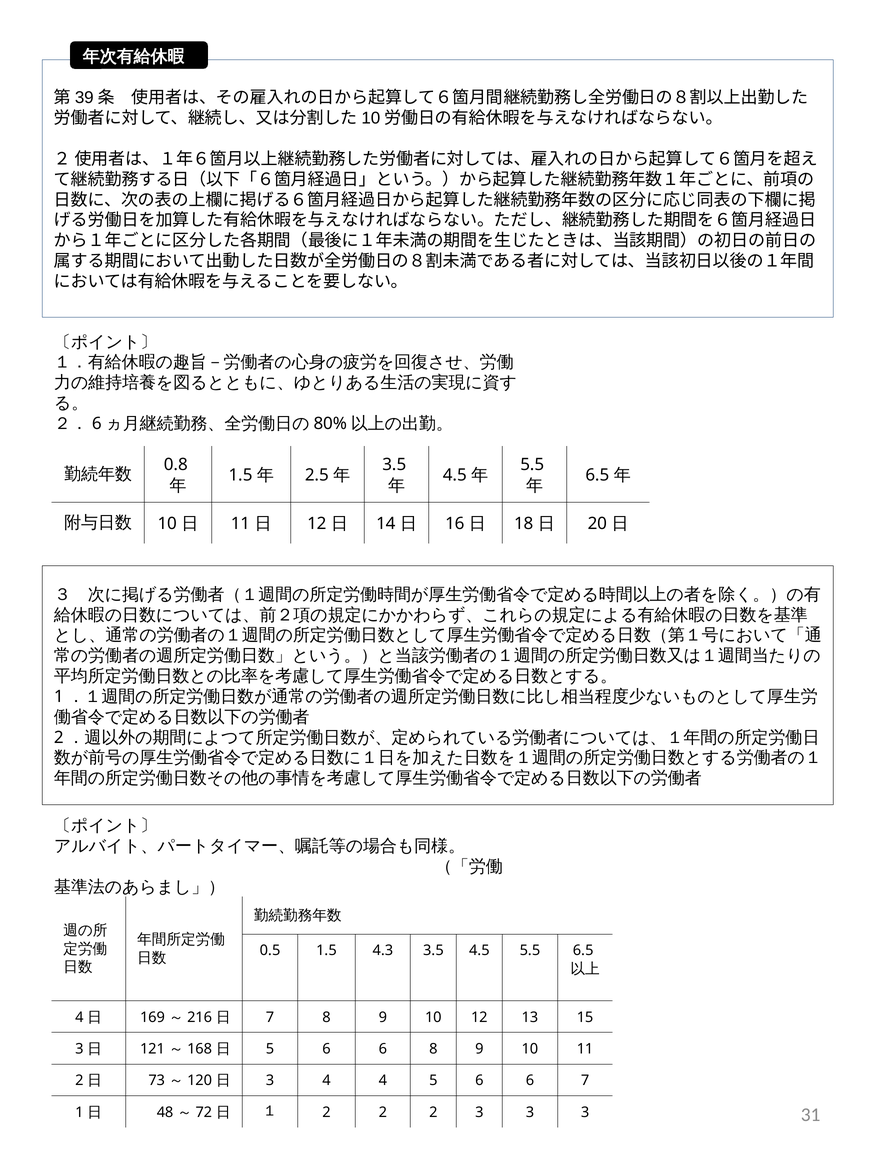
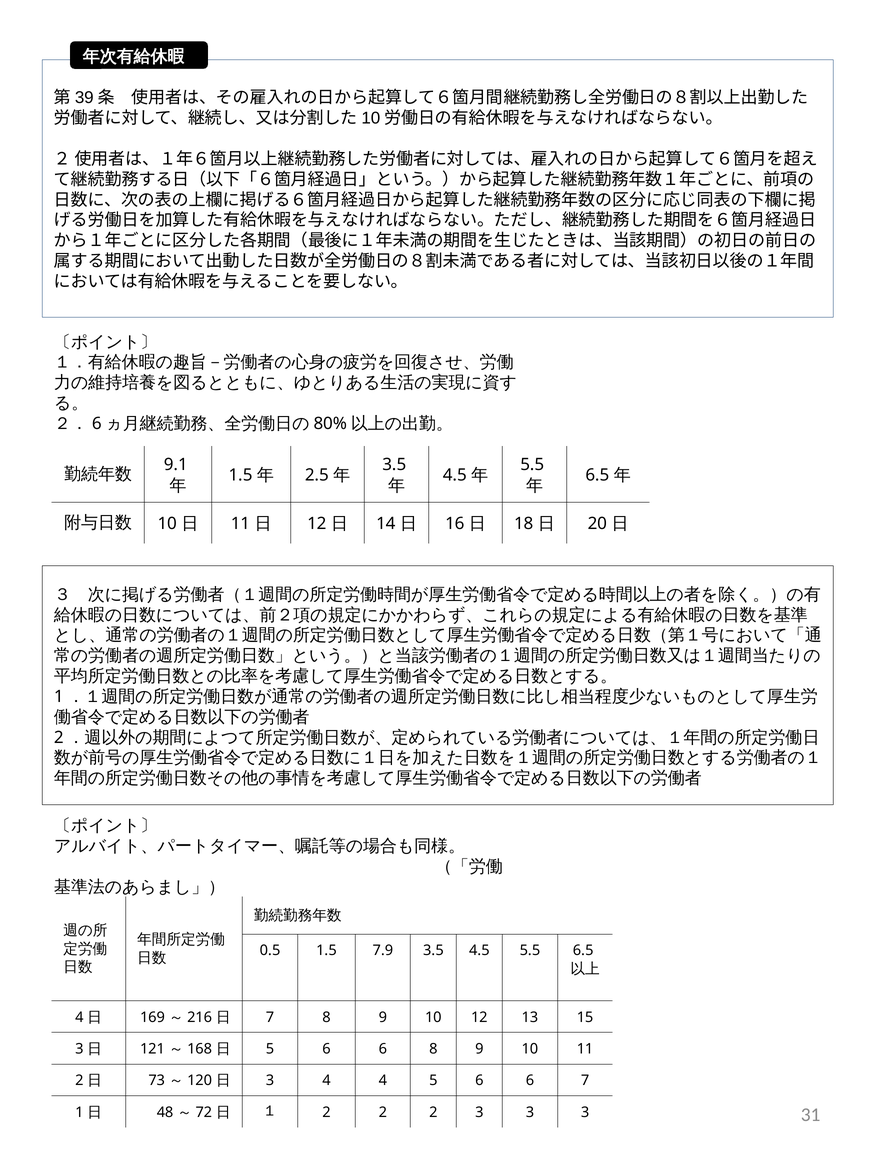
0.8: 0.8 -> 9.1 (176, 464)
4.3: 4.3 -> 7.9 (383, 951)
